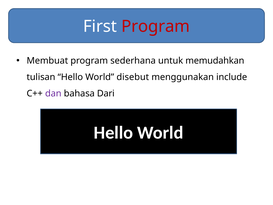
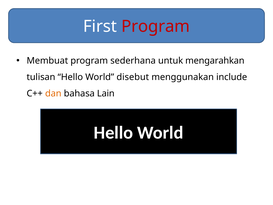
memudahkan: memudahkan -> mengarahkan (215, 61)
dan colour: purple -> orange (53, 93)
Dari: Dari -> Lain (106, 93)
